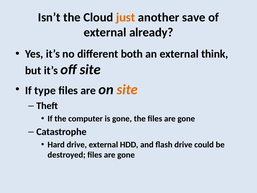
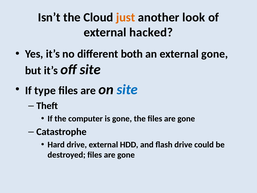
save: save -> look (194, 17)
already: already -> hacked (151, 32)
external think: think -> gone (215, 54)
site colour: orange -> blue (127, 90)
